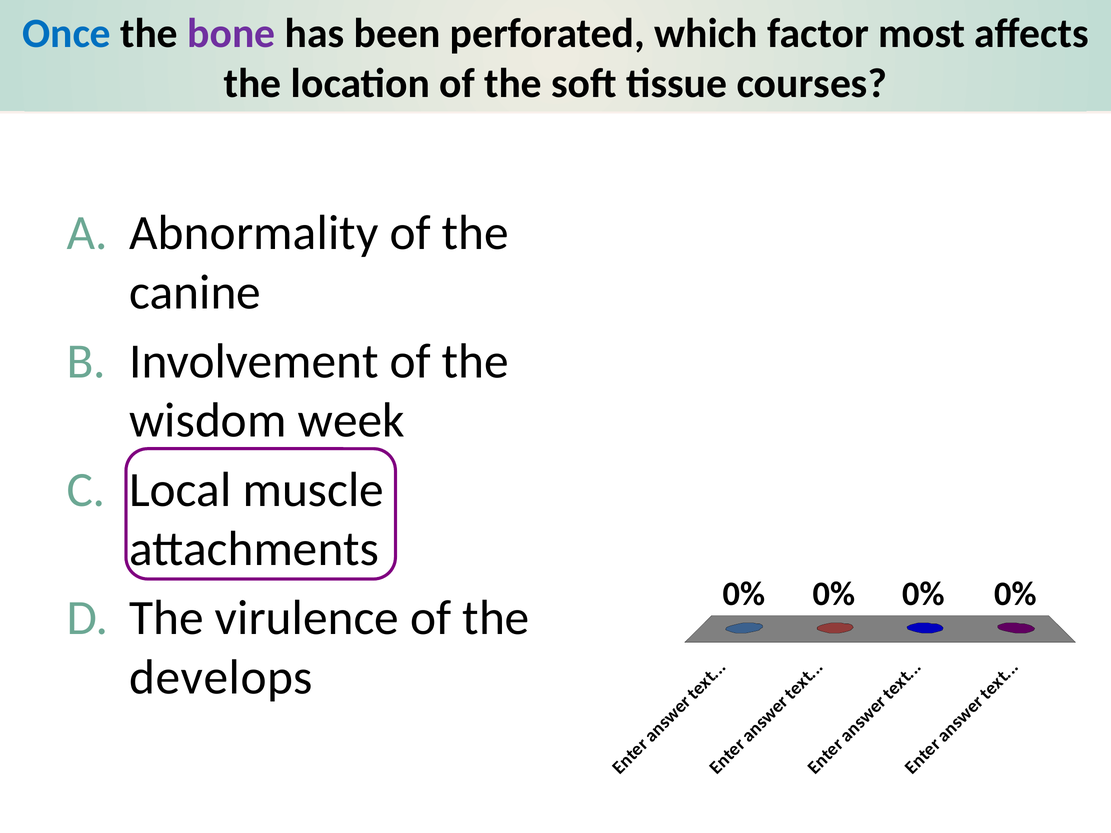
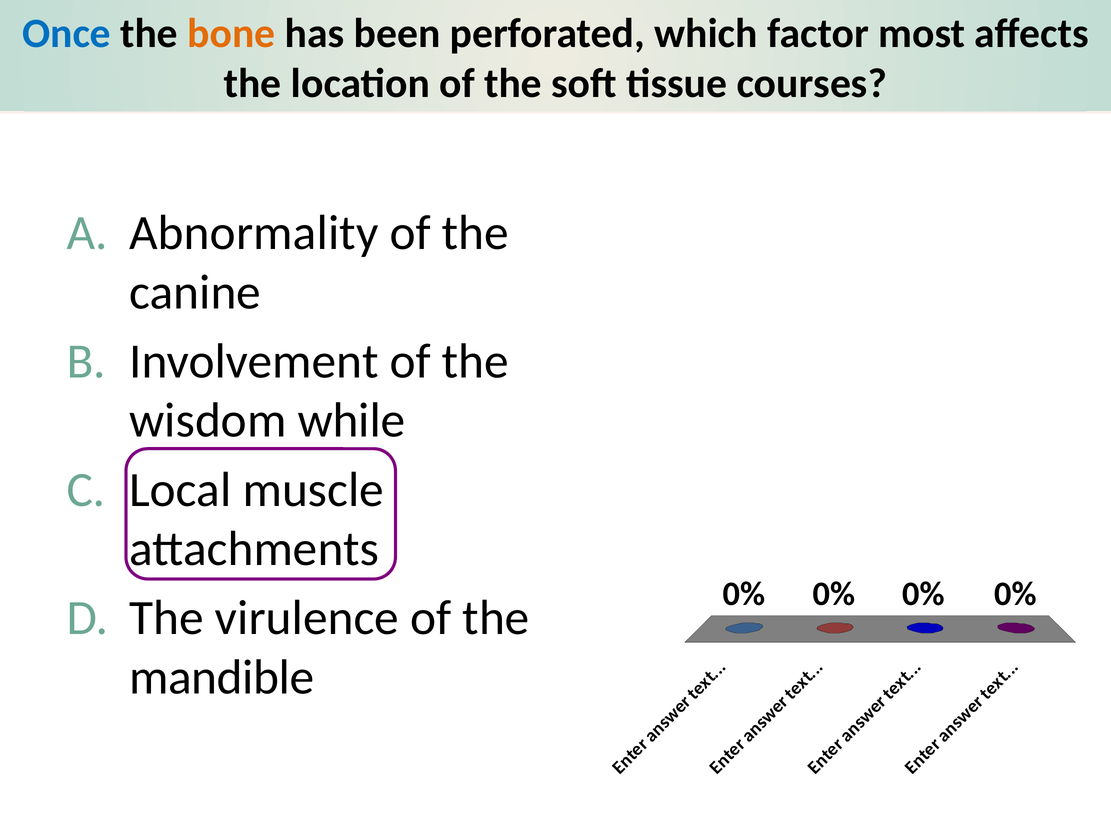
bone colour: purple -> orange (231, 33)
week: week -> while (351, 421)
develops: develops -> mandible (222, 678)
